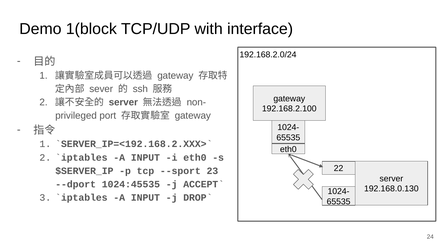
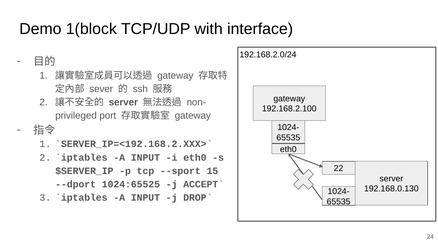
23: 23 -> 15 (212, 171)
1024:45535: 1024:45535 -> 1024:65525 (131, 185)
